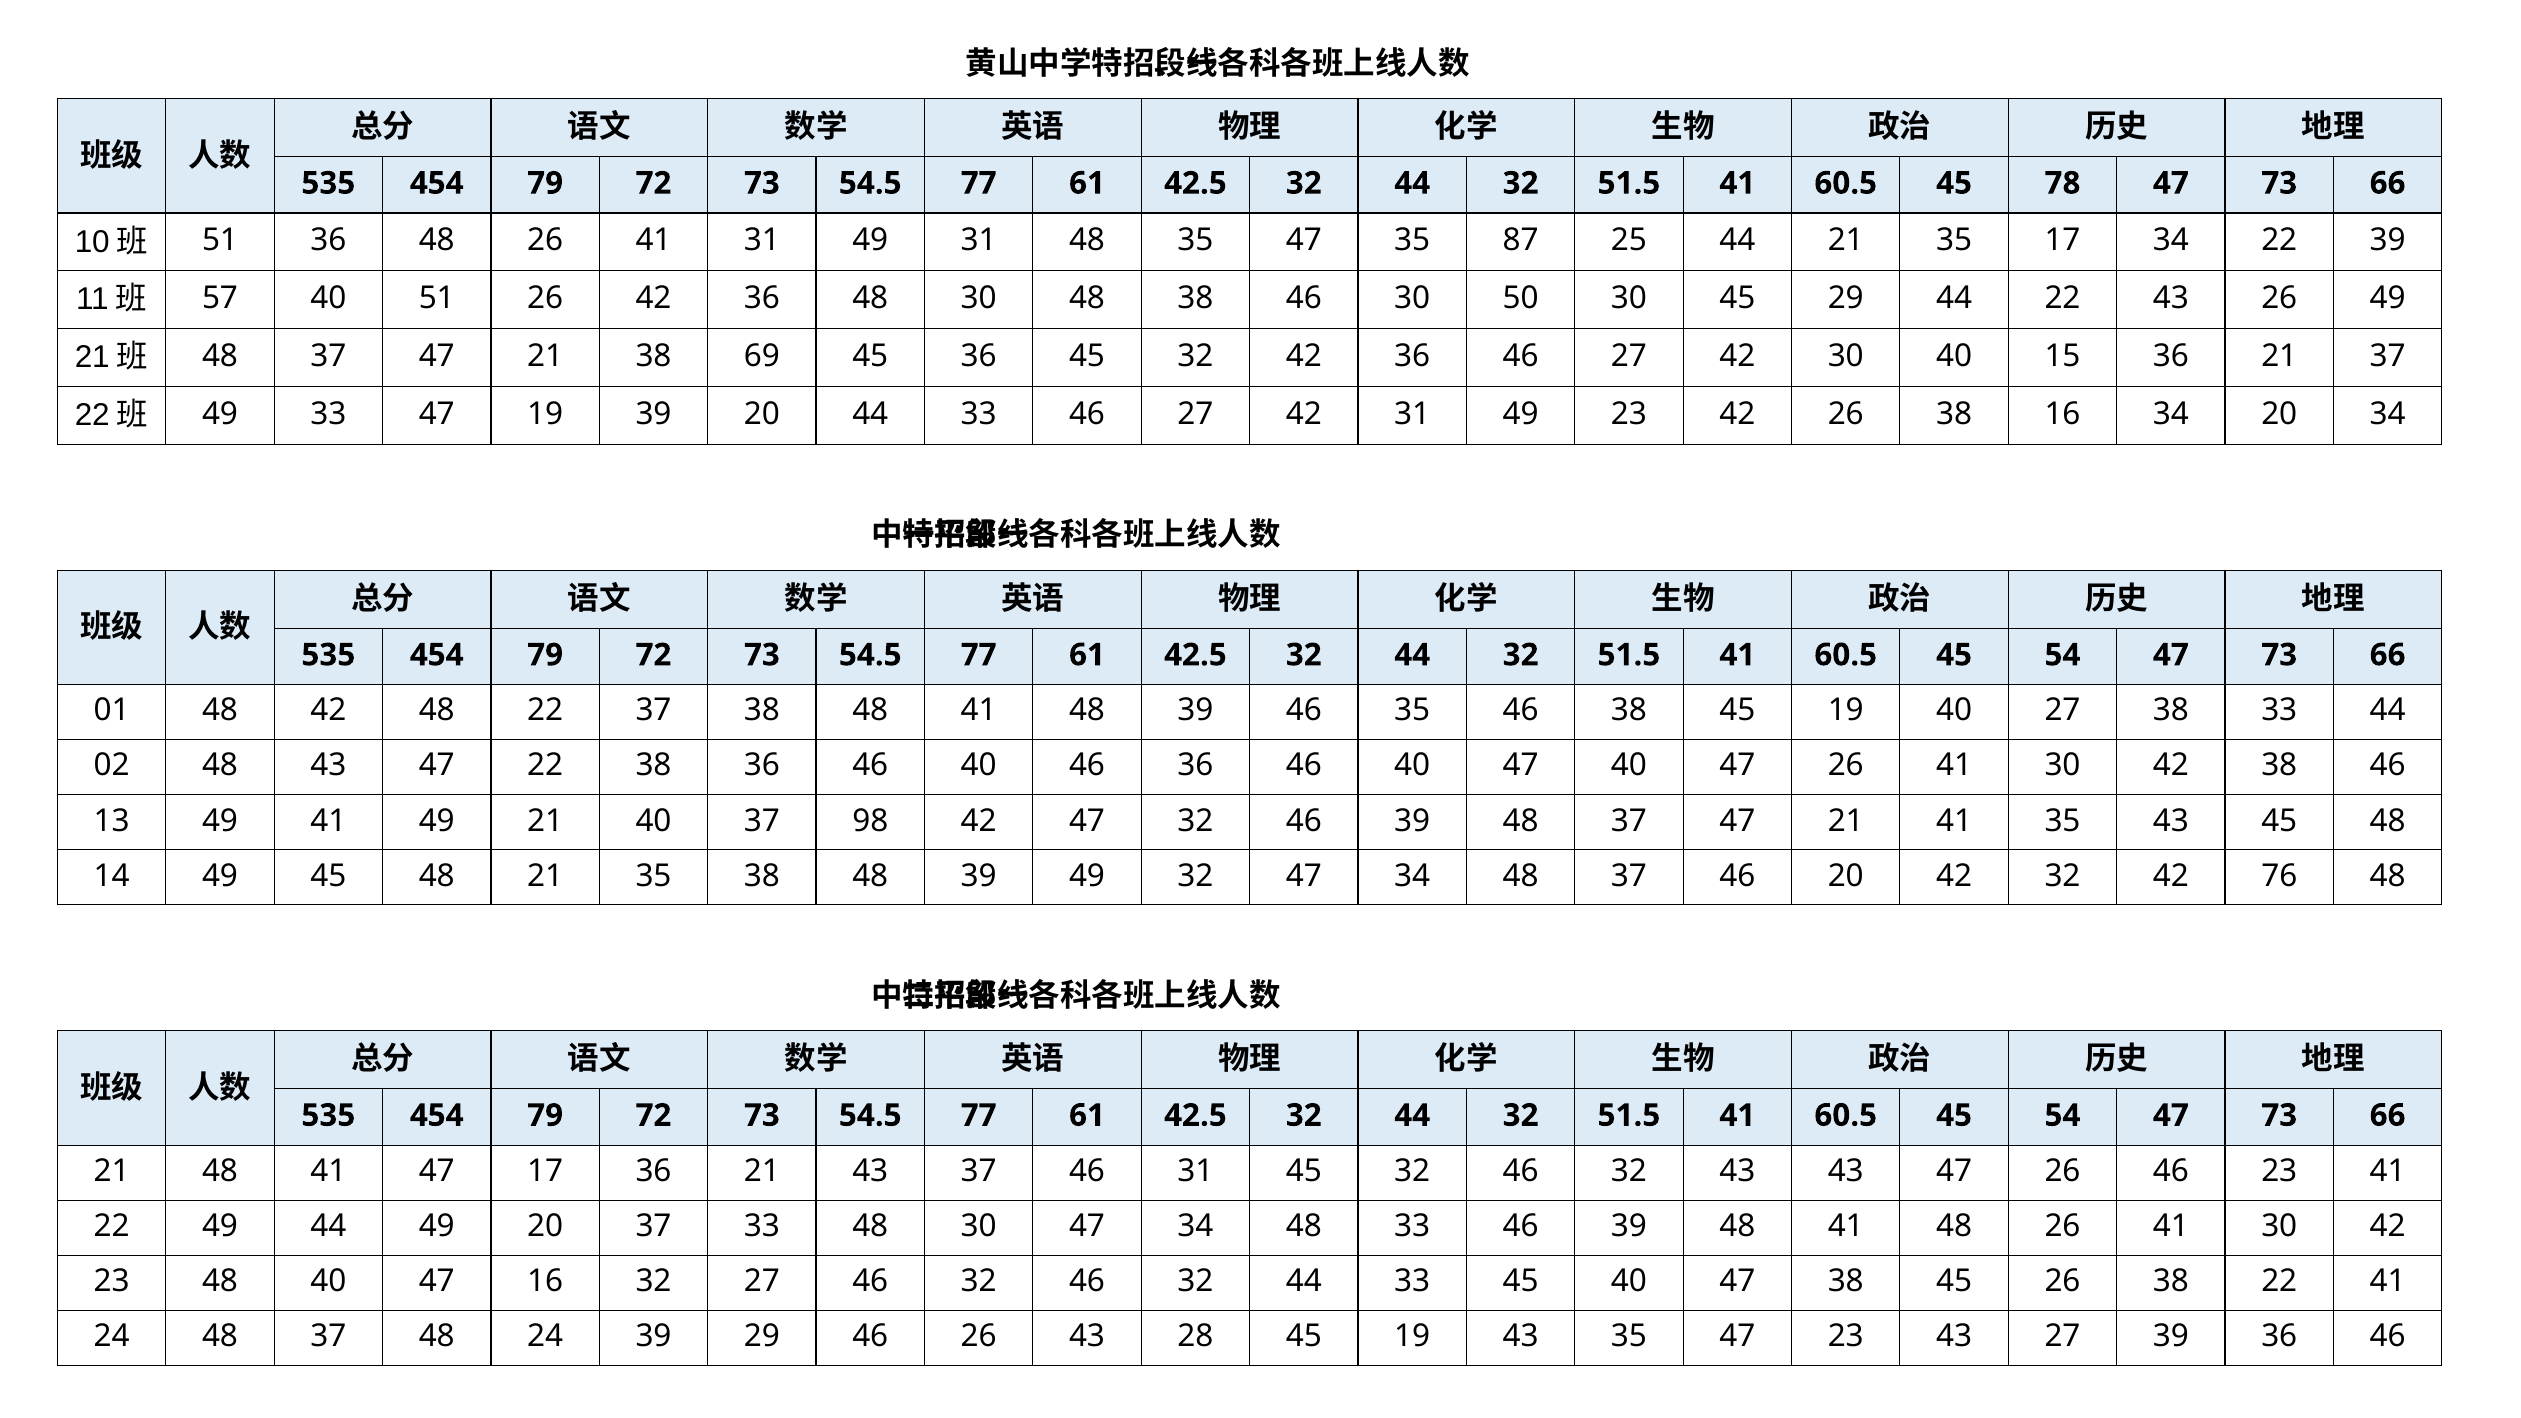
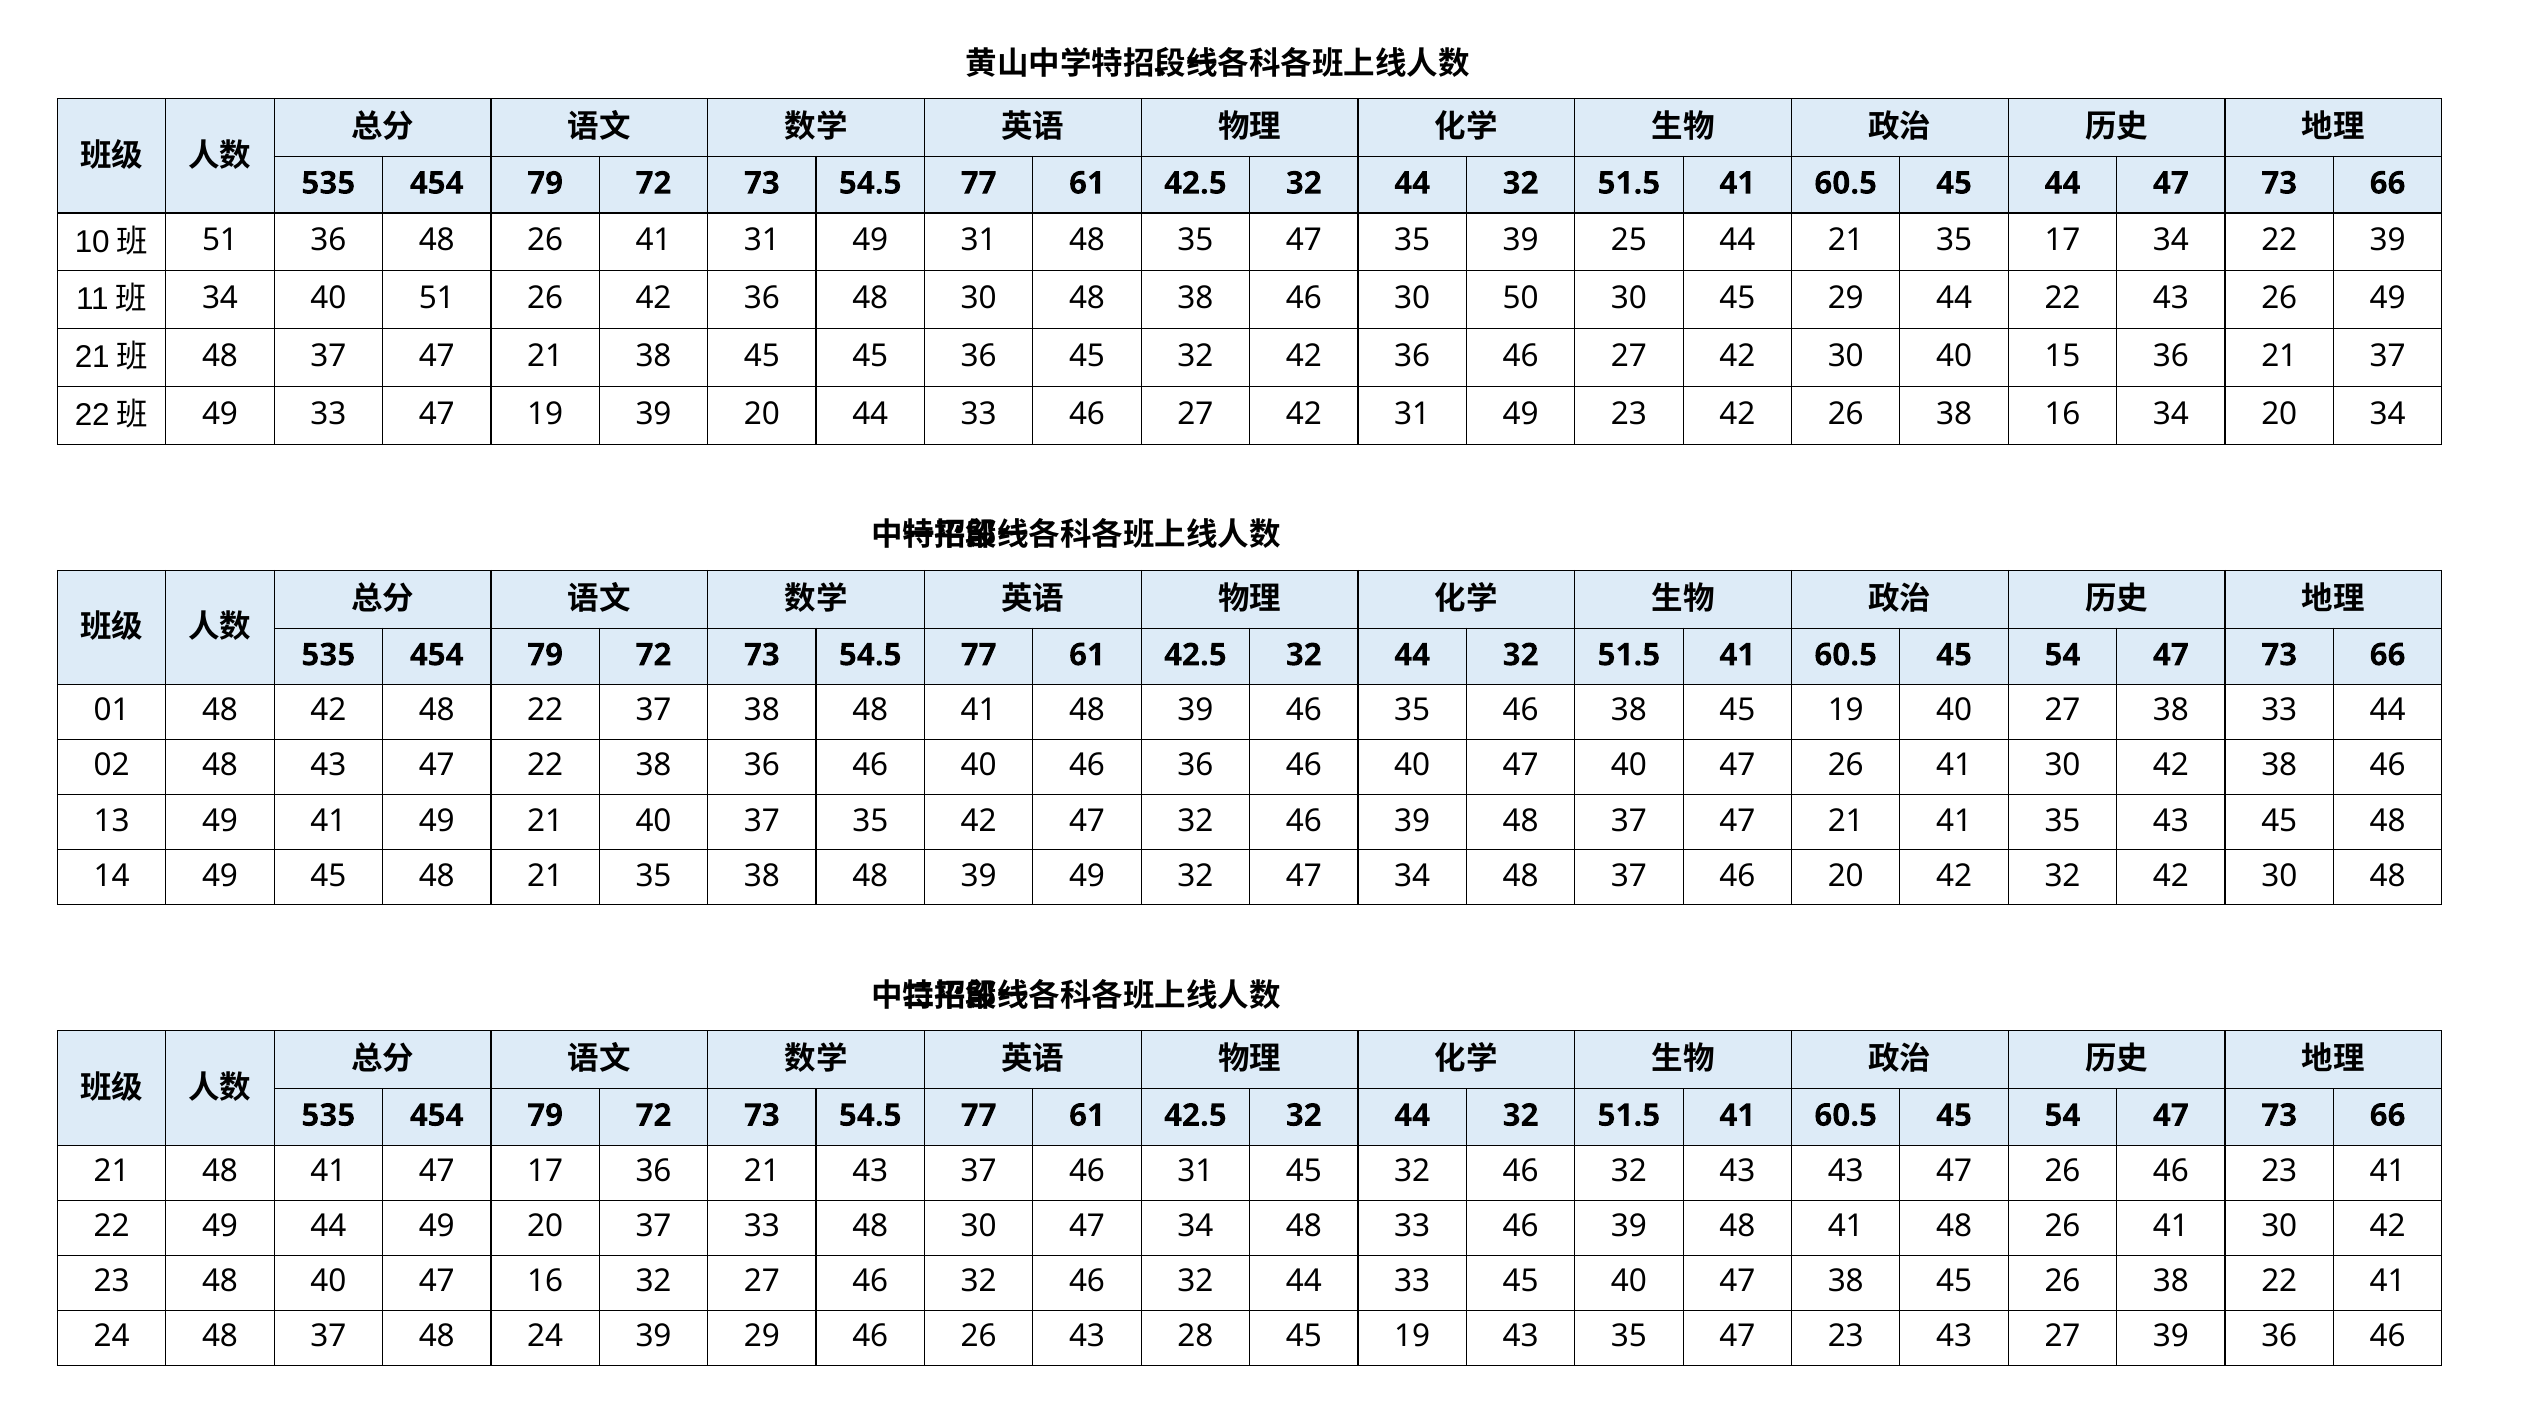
45 78: 78 -> 44 (2063, 183)
35 87: 87 -> 39 (1521, 240)
57: 57 -> 34 (220, 298)
21 38 69: 69 -> 45 (762, 356)
37 98: 98 -> 35 (870, 821)
32 42 76: 76 -> 30 (2279, 876)
